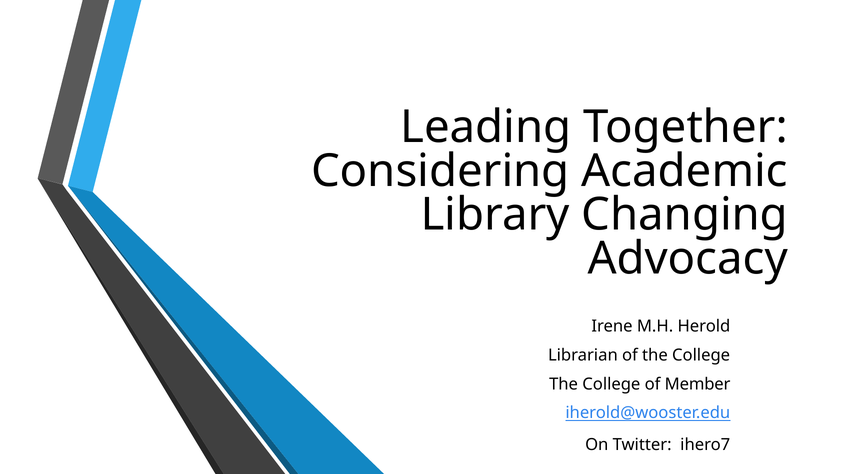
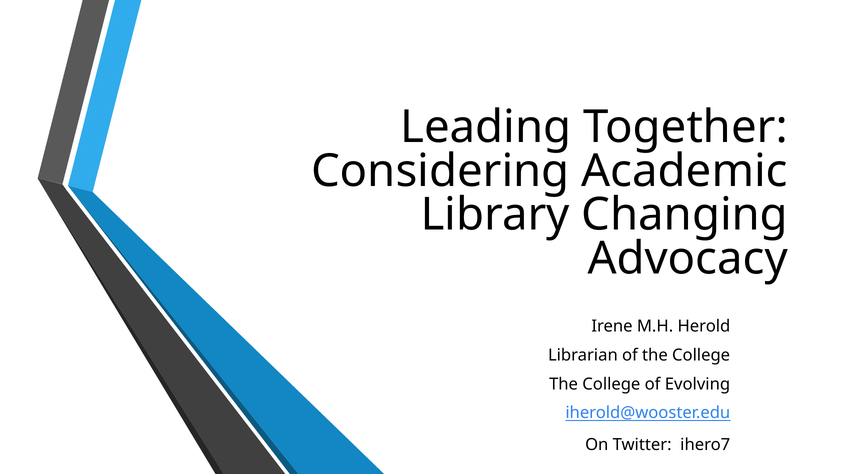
Member: Member -> Evolving (698, 384)
